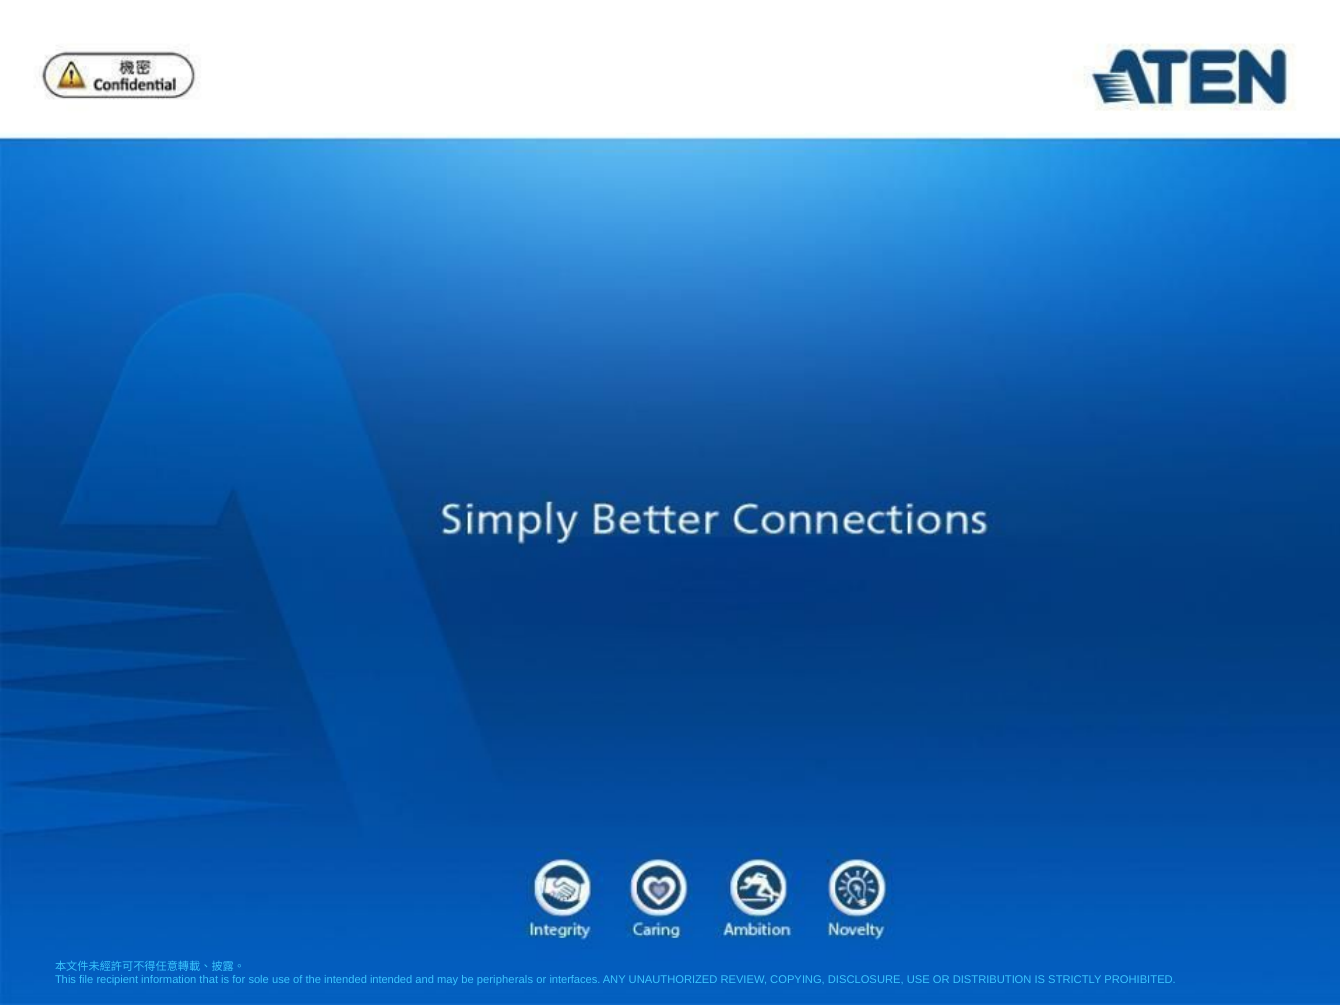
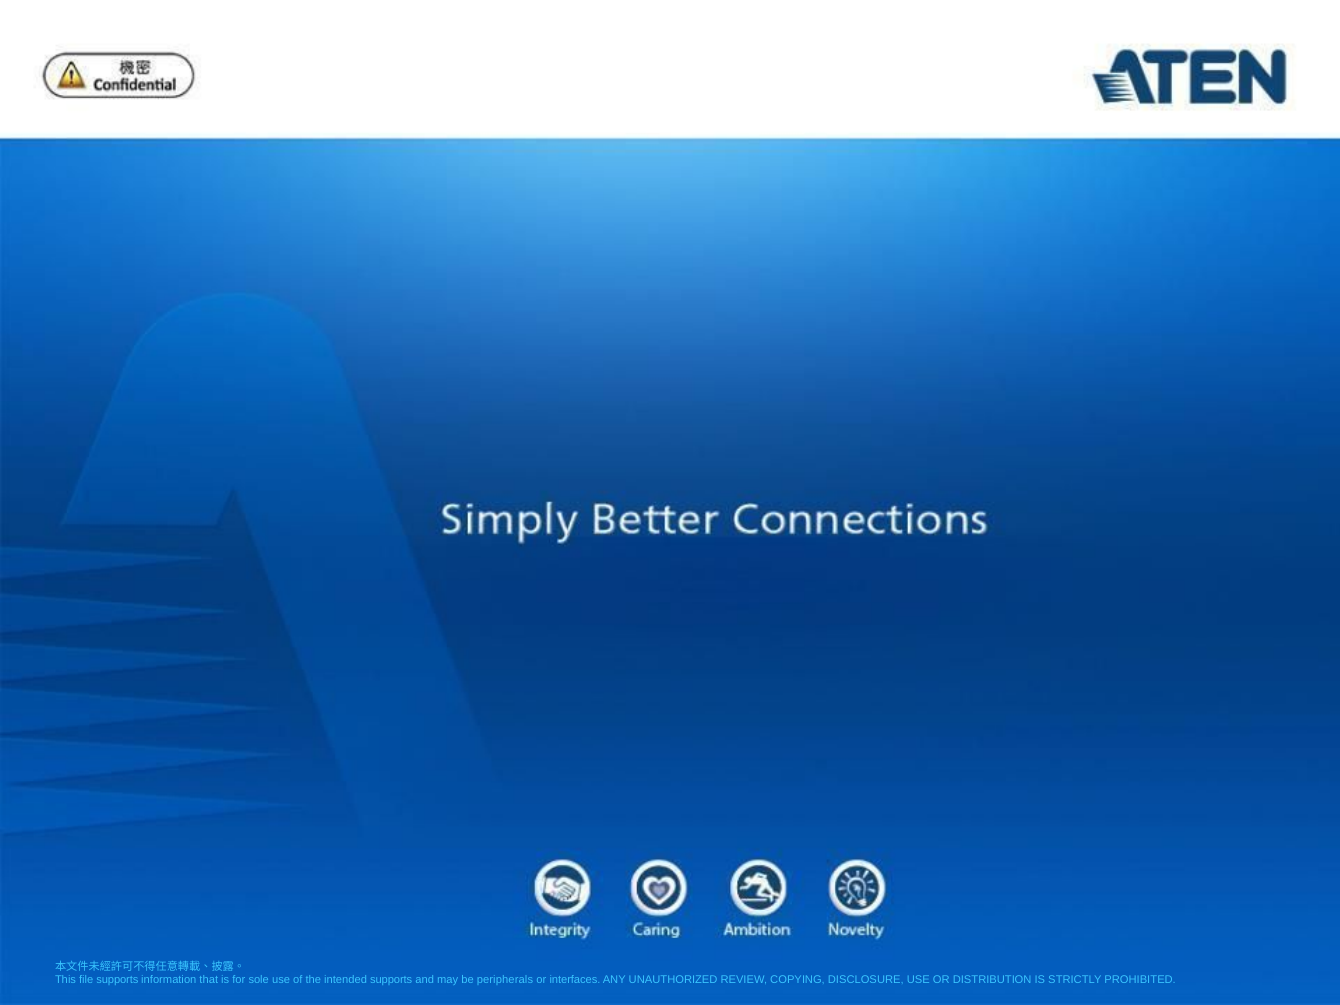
file recipient: recipient -> supports (117, 980)
intended intended: intended -> supports (391, 980)
